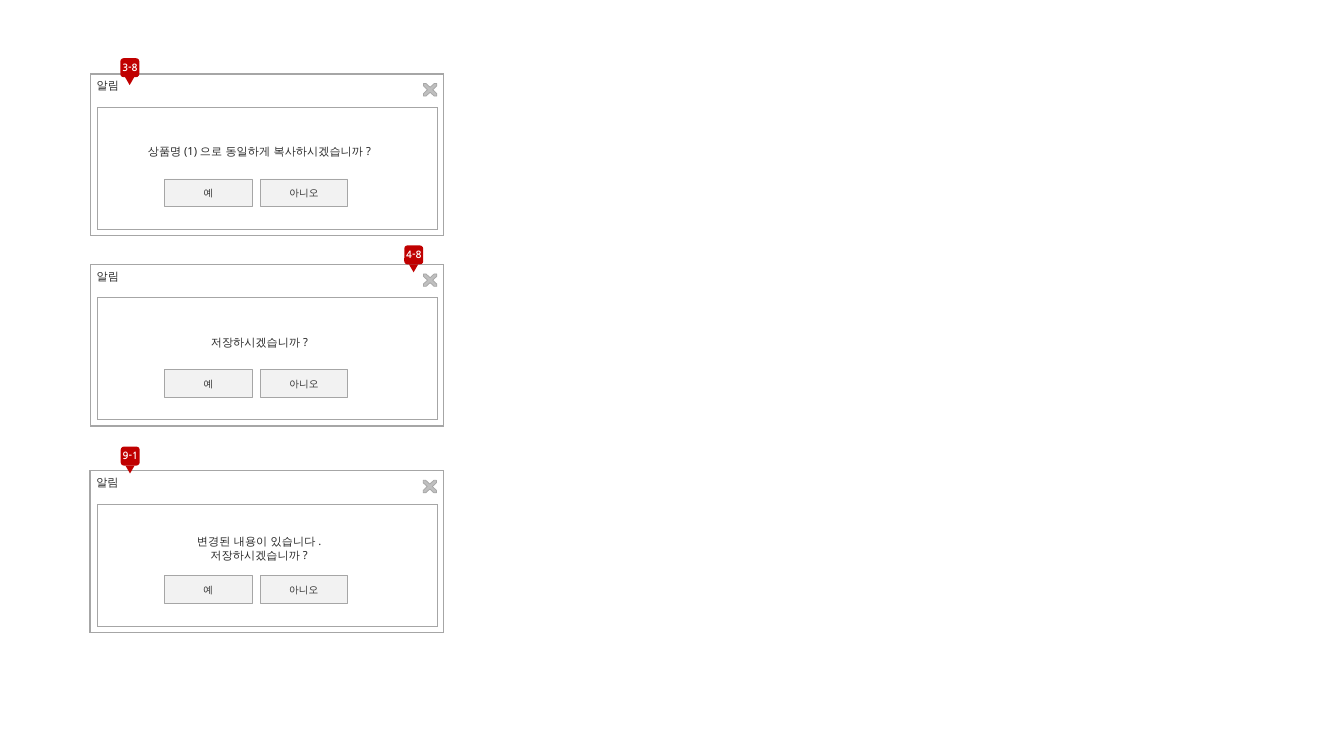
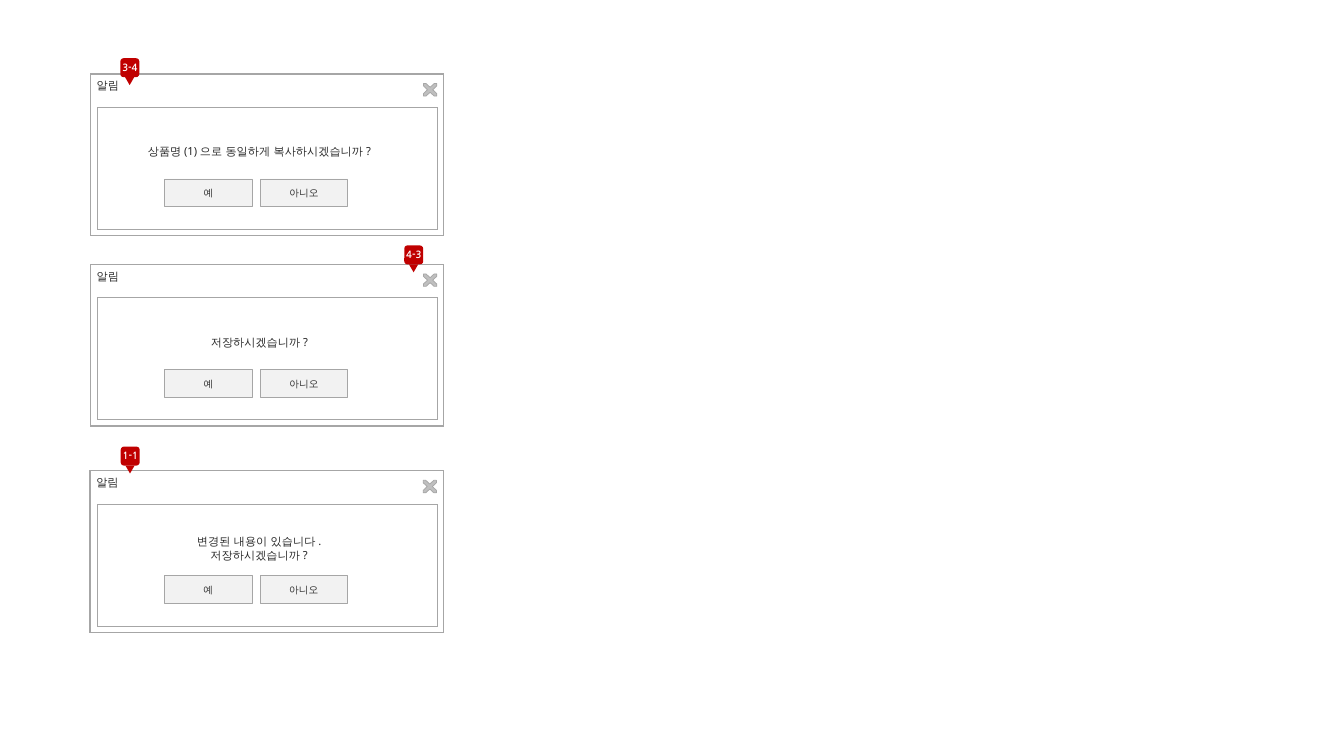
3-8: 3-8 -> 3-4 (130, 68)
4-8: 4-8 -> 4-3 (414, 256)
9-1: 9-1 -> 1-1 (130, 457)
